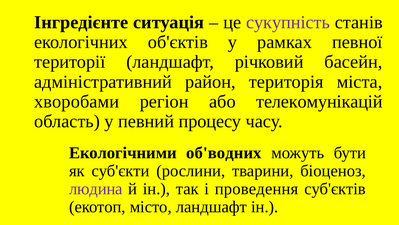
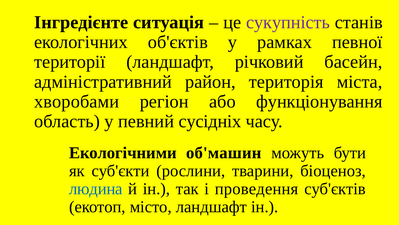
телекомунікацій: телекомунікацій -> функціонування (319, 101)
процесу: процесу -> сусідніх (210, 121)
об'водних: об'водних -> об'машин (224, 153)
людина colour: purple -> blue (96, 188)
